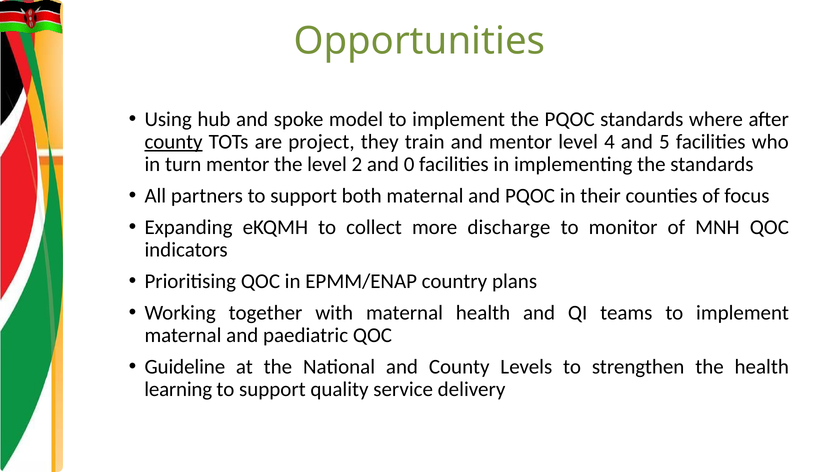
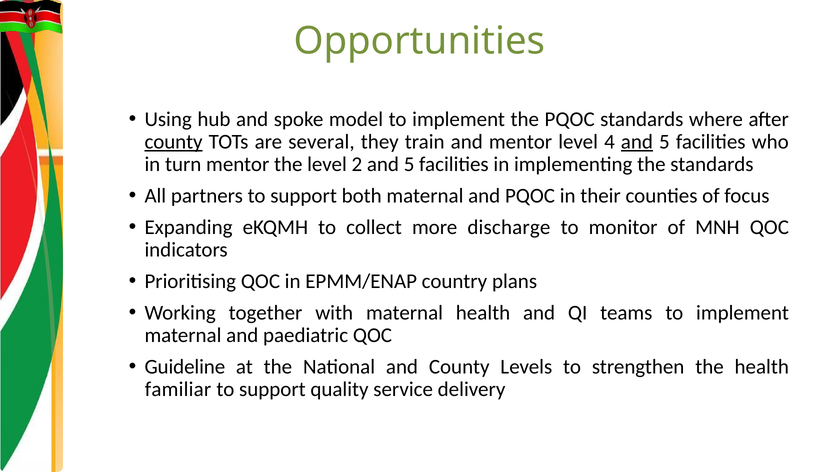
project: project -> several (321, 142)
and underline: none -> present (637, 142)
2 and 0: 0 -> 5 (409, 164)
learning: learning -> familiar (178, 389)
